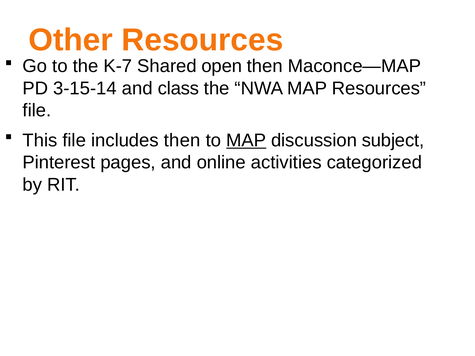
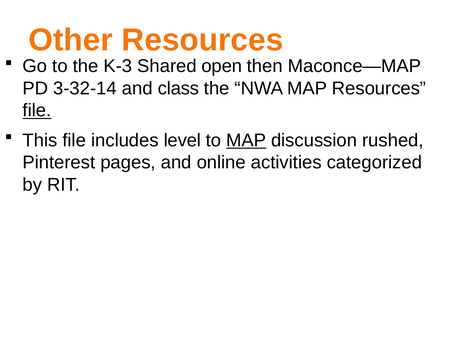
K-7: K-7 -> K-3 (118, 66)
3-15-14: 3-15-14 -> 3-32-14 (85, 88)
file underline: none -> present (37, 111)
includes then: then -> level (182, 140)
subject: subject -> rushed (393, 140)
